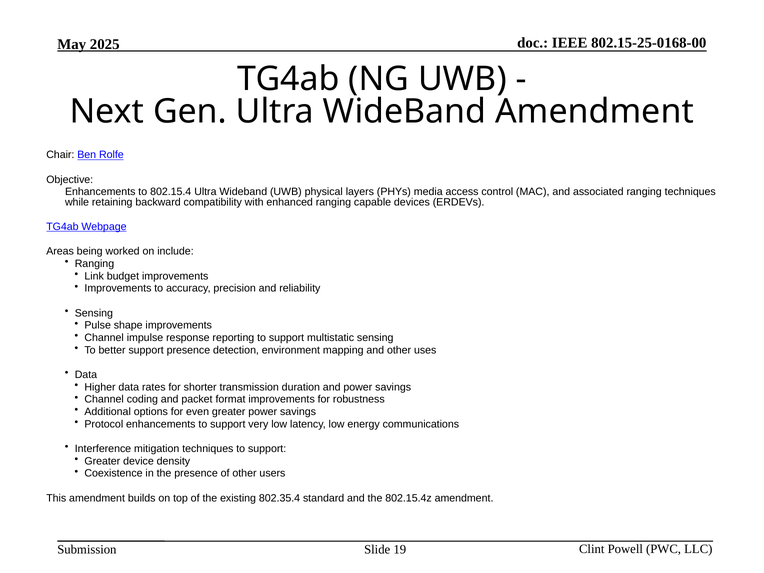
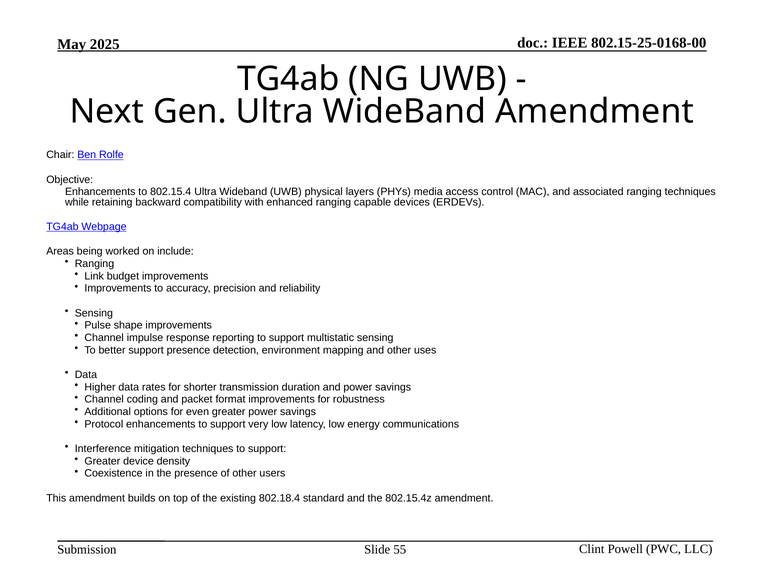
802.35.4: 802.35.4 -> 802.18.4 (280, 498)
19: 19 -> 55 (400, 550)
